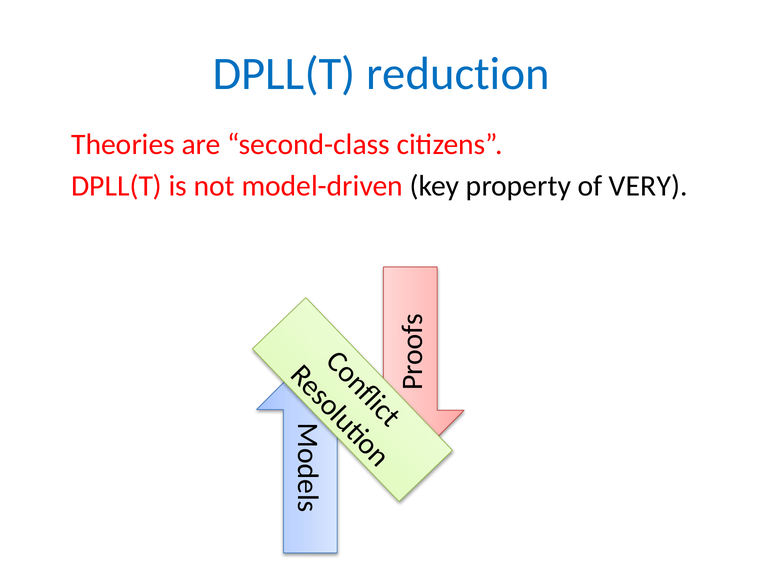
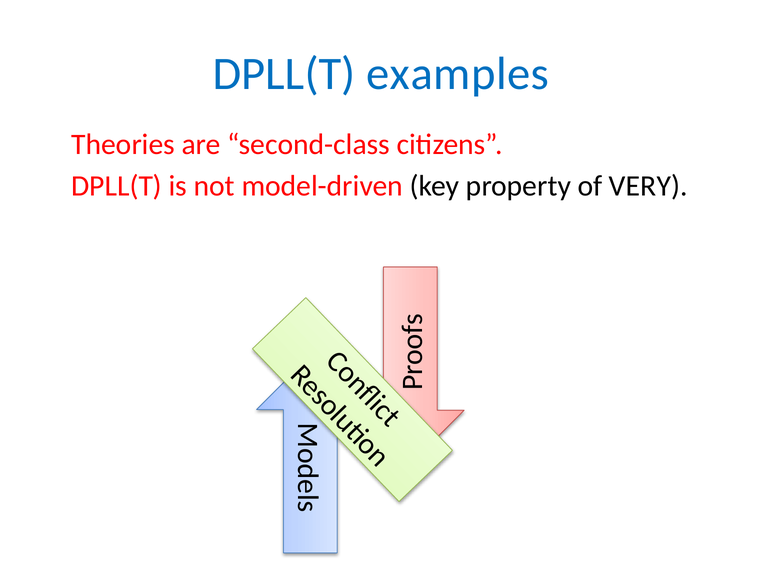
reduction: reduction -> examples (458, 74)
